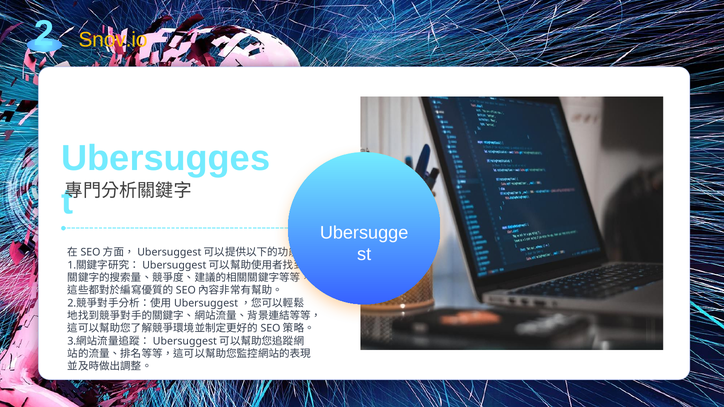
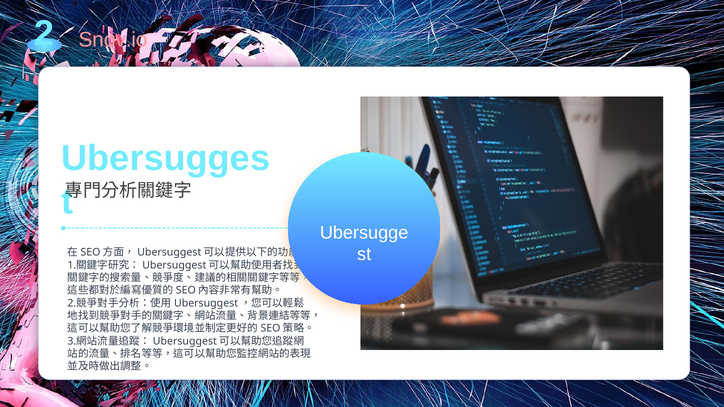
Snov.io colour: yellow -> pink (113, 40)
